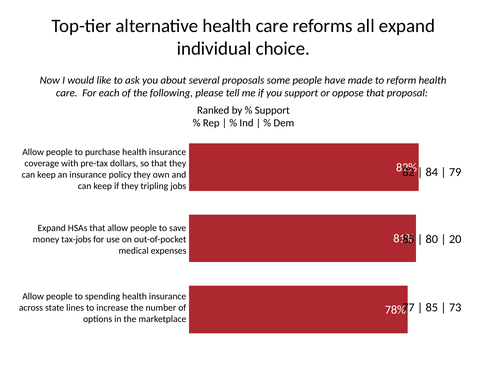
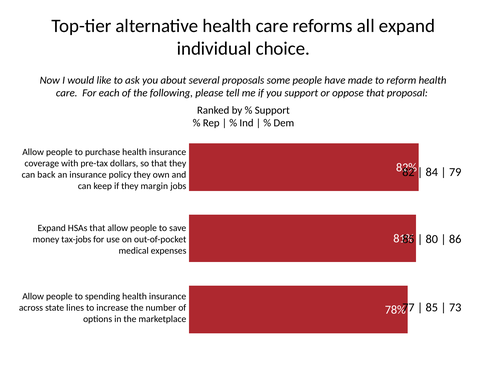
keep: keep -> back (46, 175)
tripling: tripling -> margin (154, 186)
20: 20 -> 86 (455, 239)
